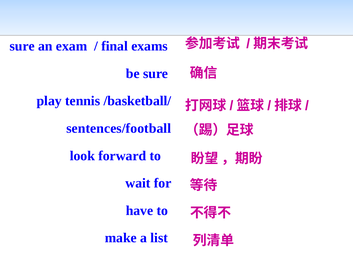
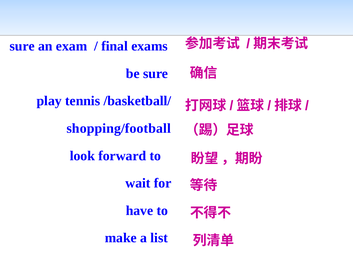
sentences/football: sentences/football -> shopping/football (119, 129)
